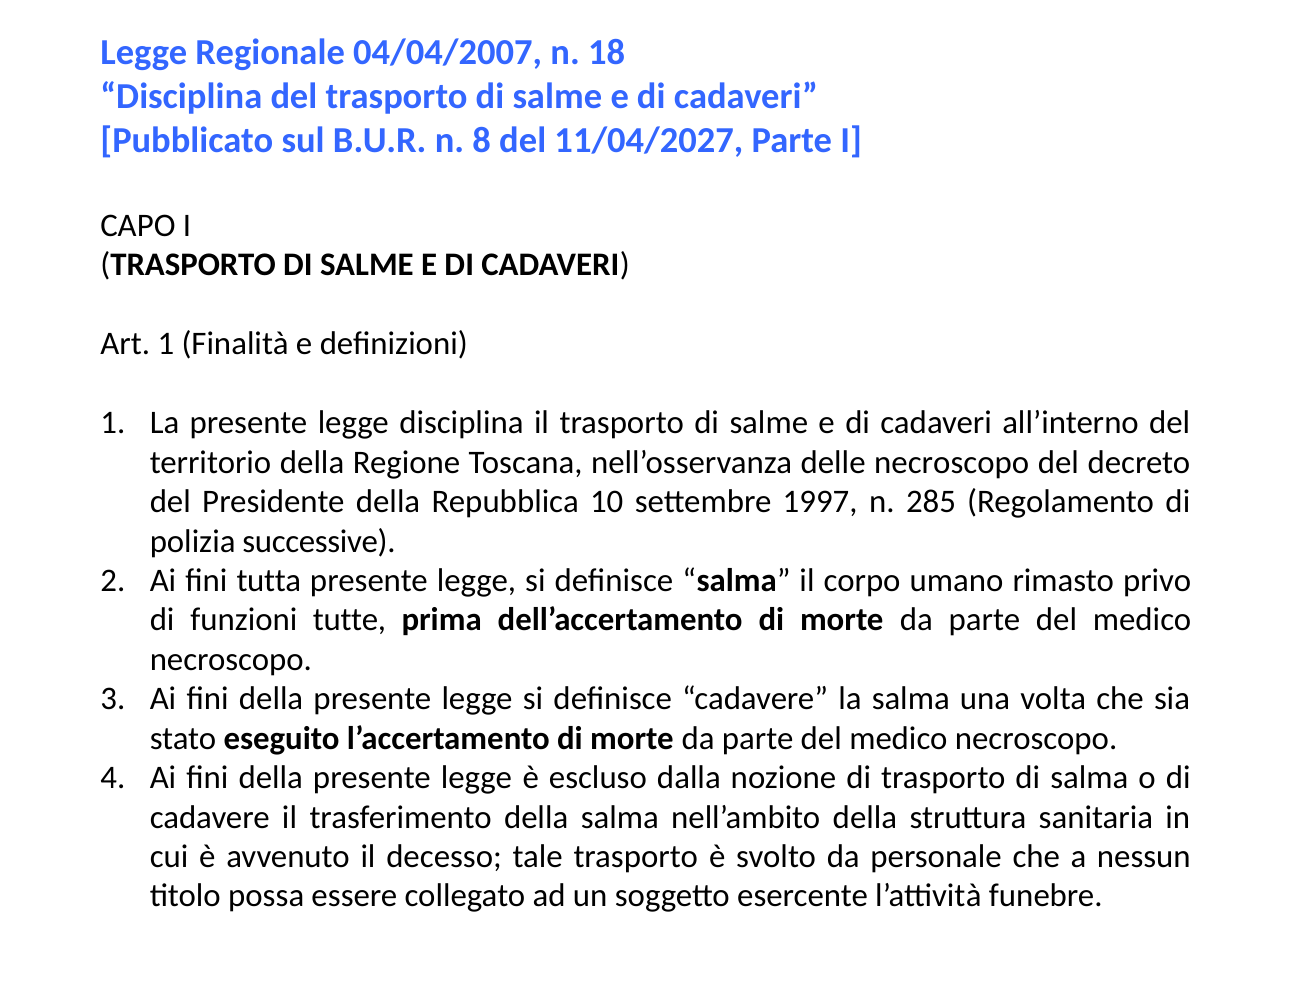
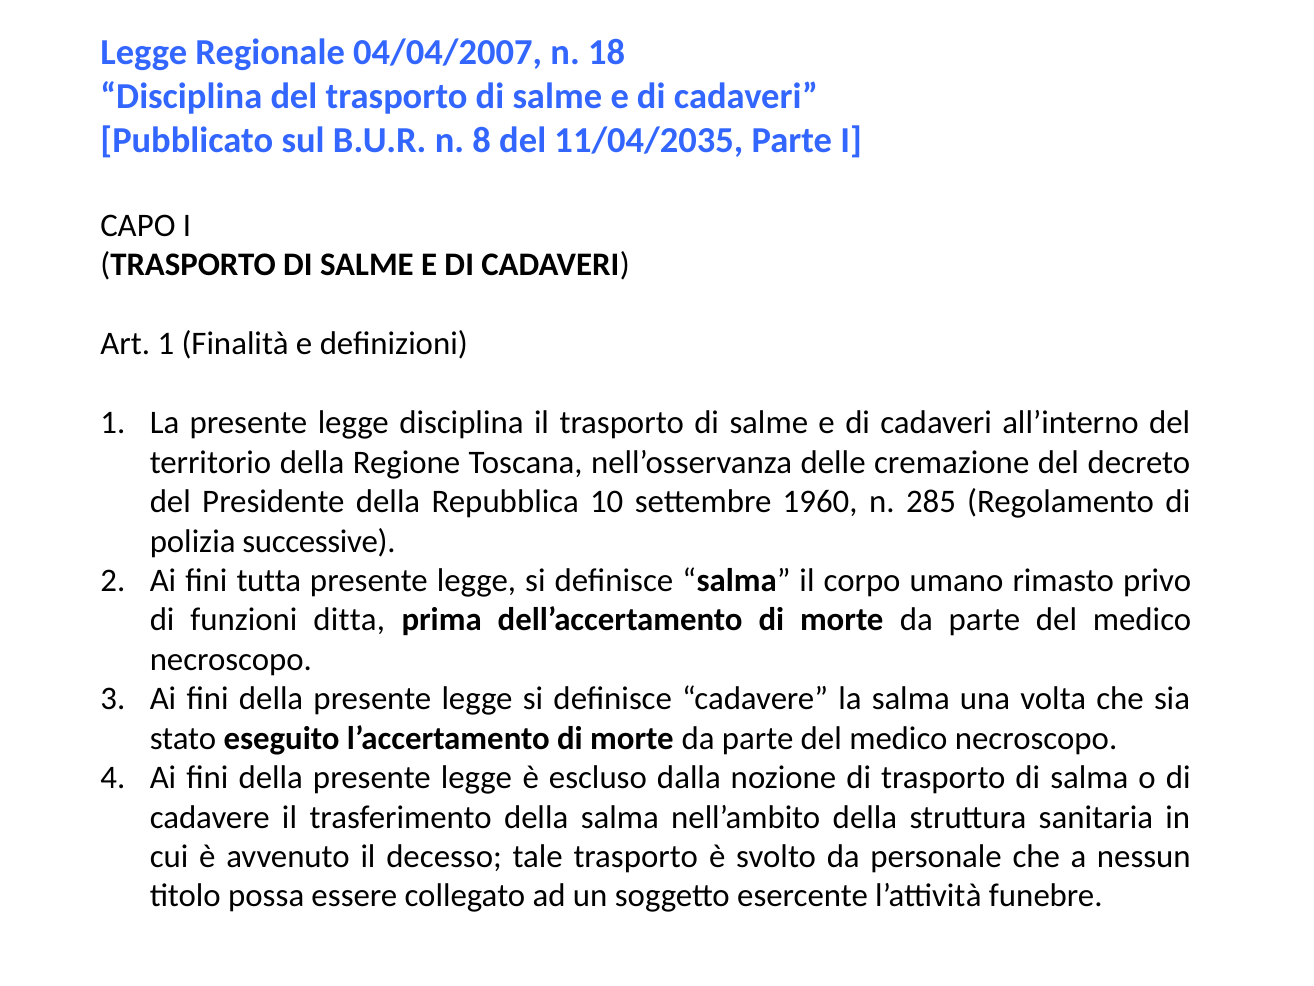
11/04/2027: 11/04/2027 -> 11/04/2035 (649, 140)
delle necroscopo: necroscopo -> cremazione (952, 462)
1997: 1997 -> 1960 (820, 501)
tutte: tutte -> ditta (349, 620)
